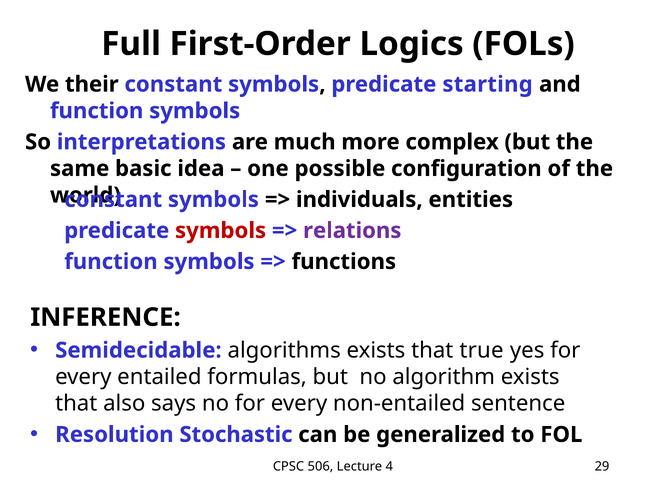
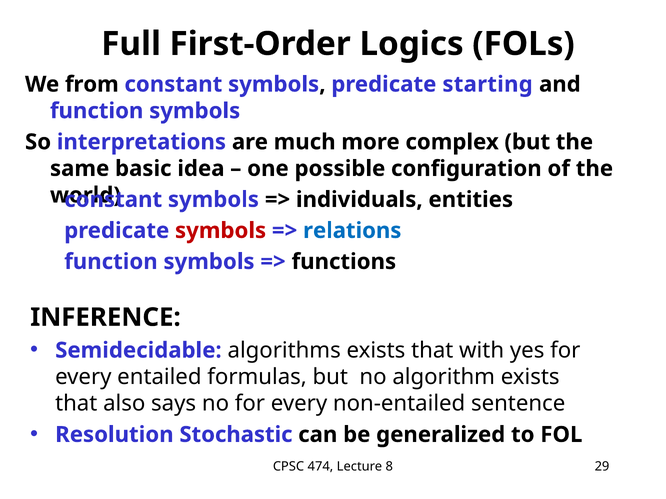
their: their -> from (92, 84)
relations colour: purple -> blue (352, 231)
true: true -> with (482, 351)
506: 506 -> 474 (320, 467)
4: 4 -> 8 (389, 467)
